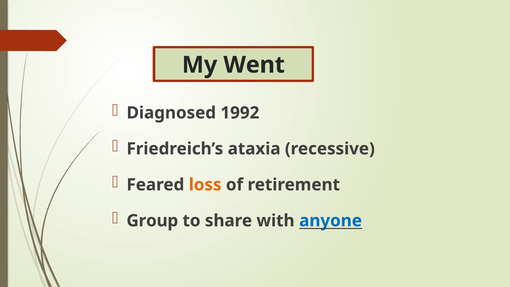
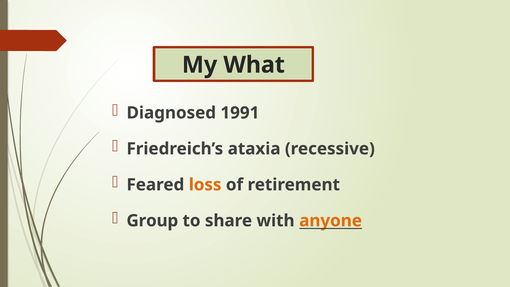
Went: Went -> What (254, 65)
1992: 1992 -> 1991 (240, 113)
anyone colour: blue -> orange (331, 221)
